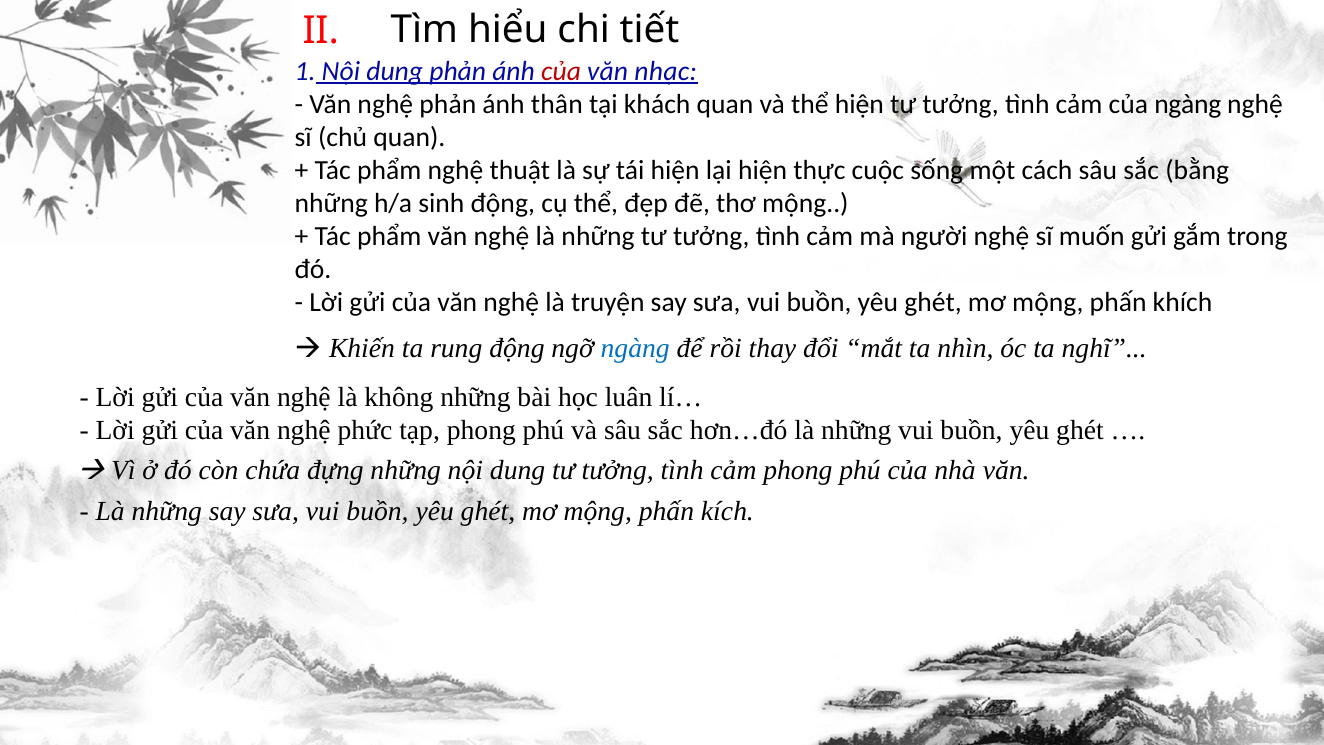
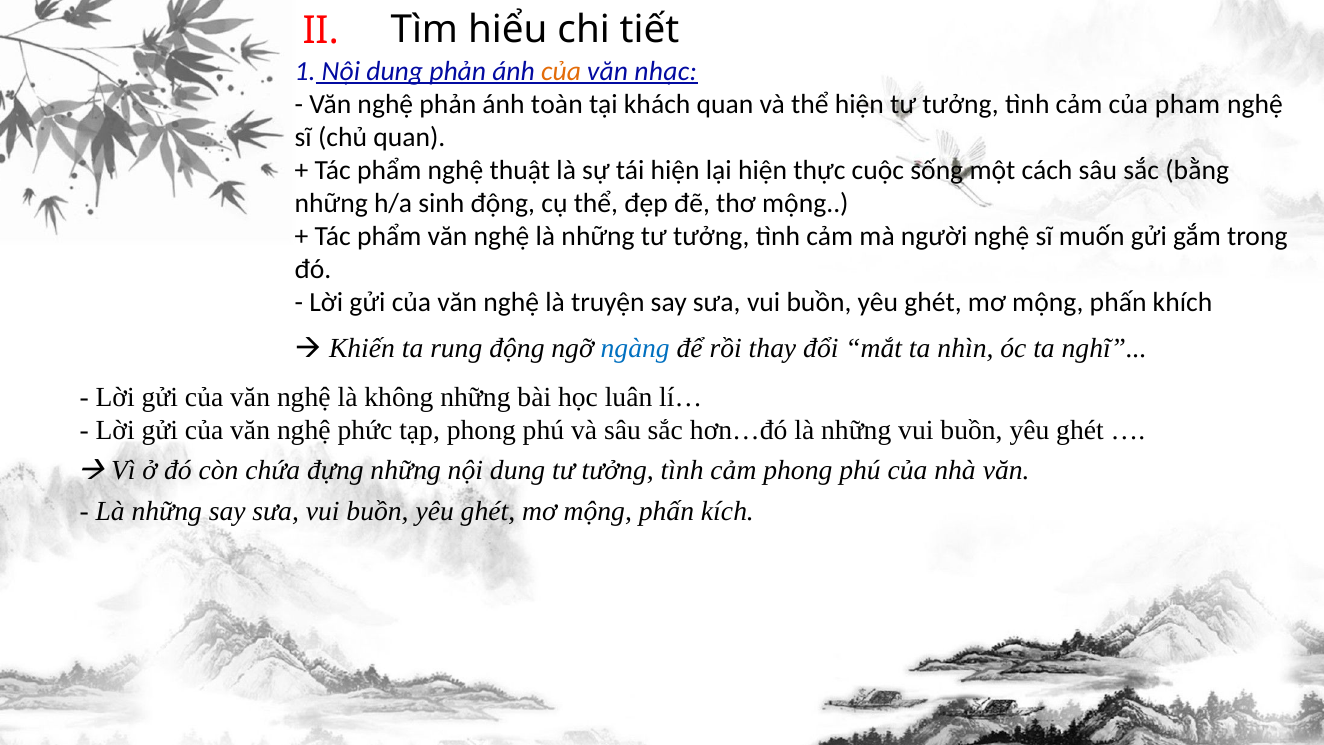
của colour: red -> orange (561, 71)
thân: thân -> toàn (557, 104)
của ngàng: ngàng -> pham (1188, 104)
